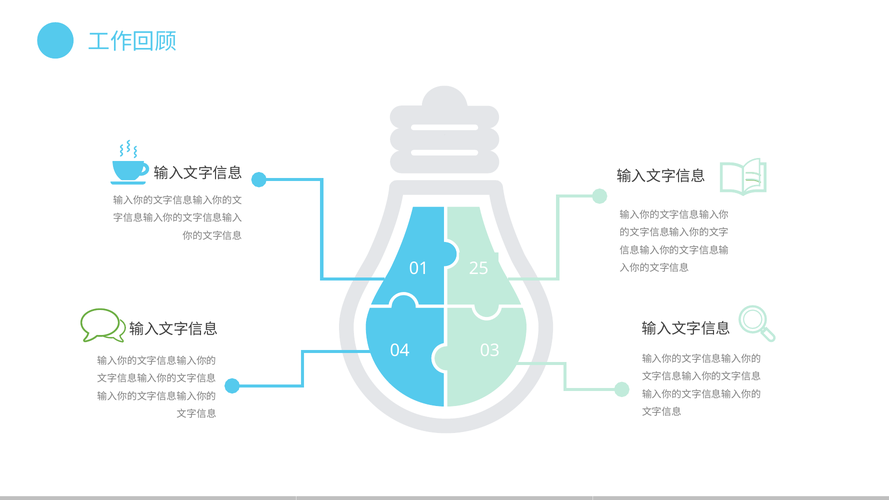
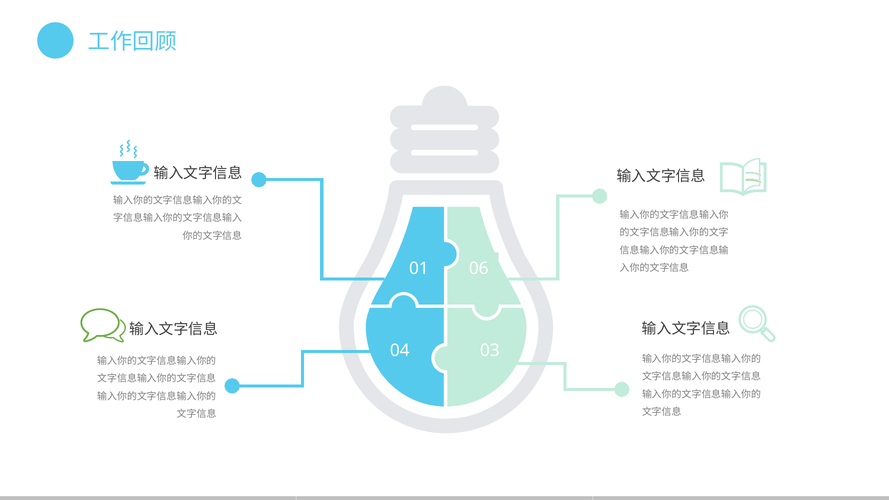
25: 25 -> 06 (479, 268)
